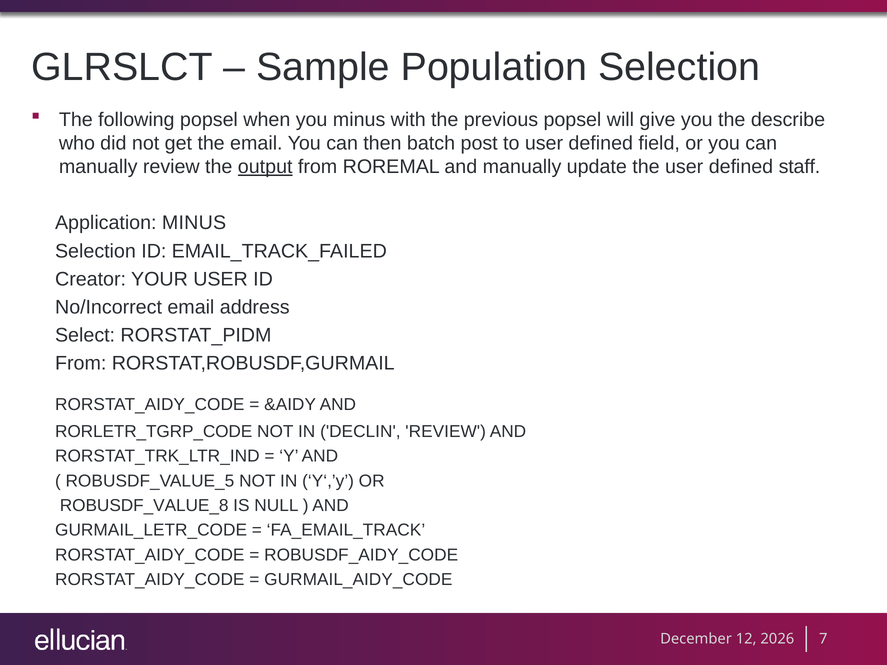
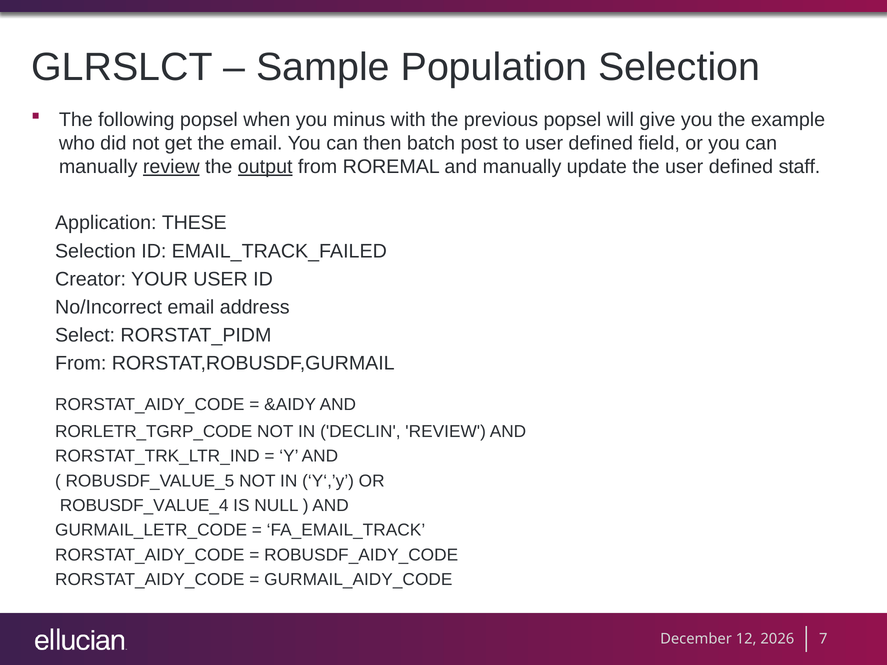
describe: describe -> example (788, 120)
review underline: none -> present (171, 167)
Application MINUS: MINUS -> THESE (194, 223)
ROBUSDF_VALUE_8: ROBUSDF_VALUE_8 -> ROBUSDF_VALUE_4 (144, 506)
